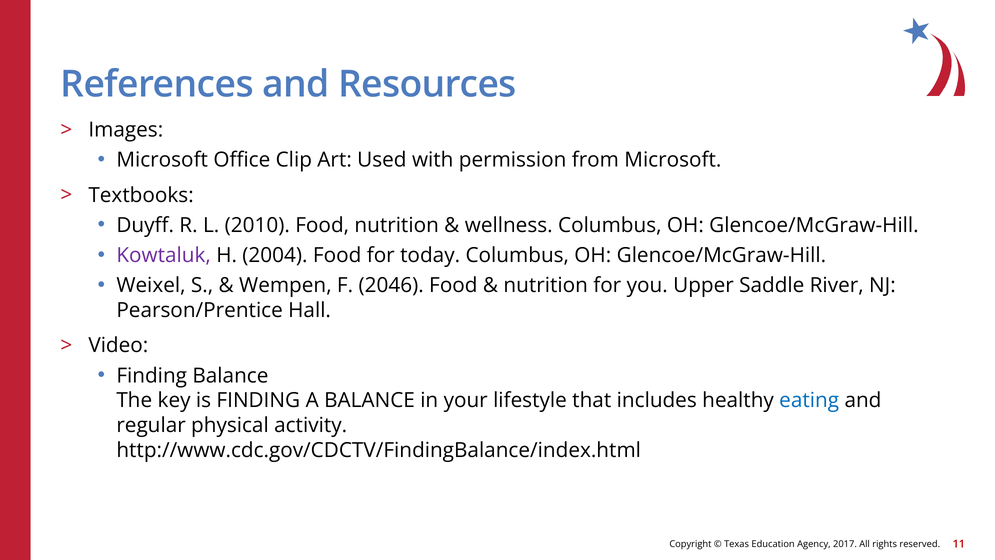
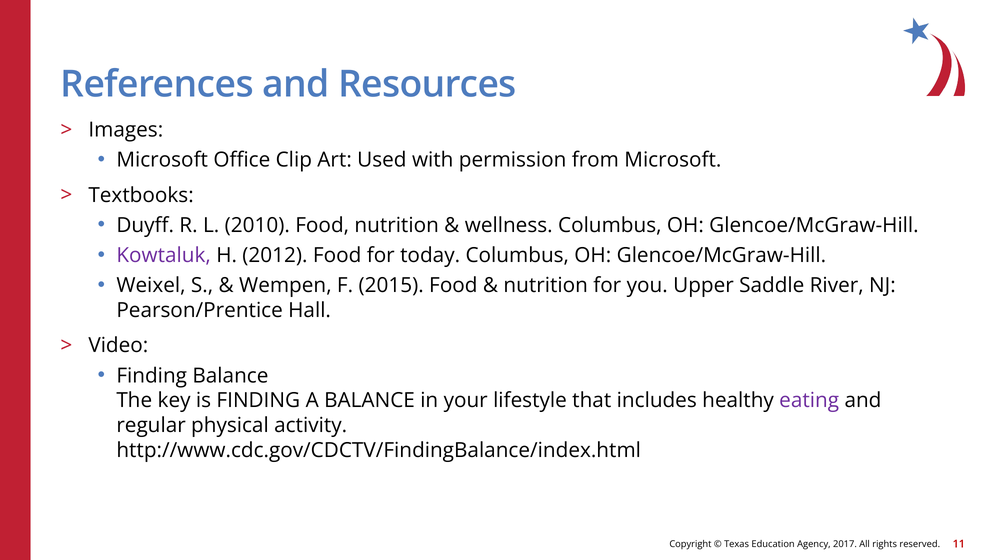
2004: 2004 -> 2012 (275, 255)
2046: 2046 -> 2015 (391, 285)
eating colour: blue -> purple (809, 400)
